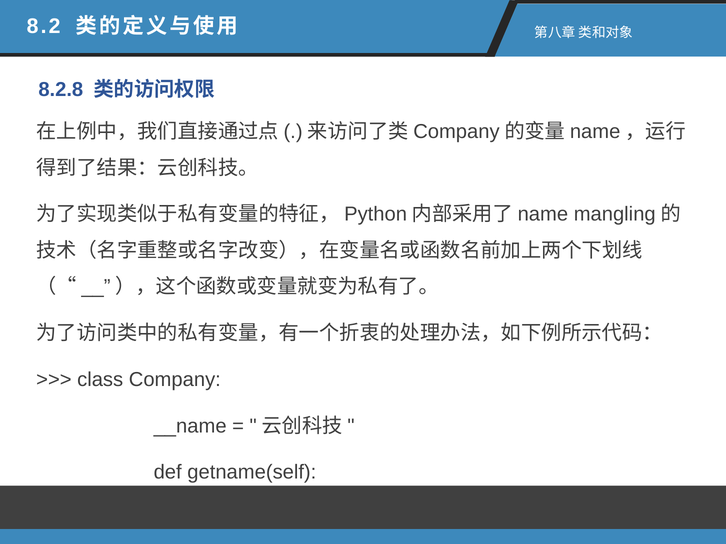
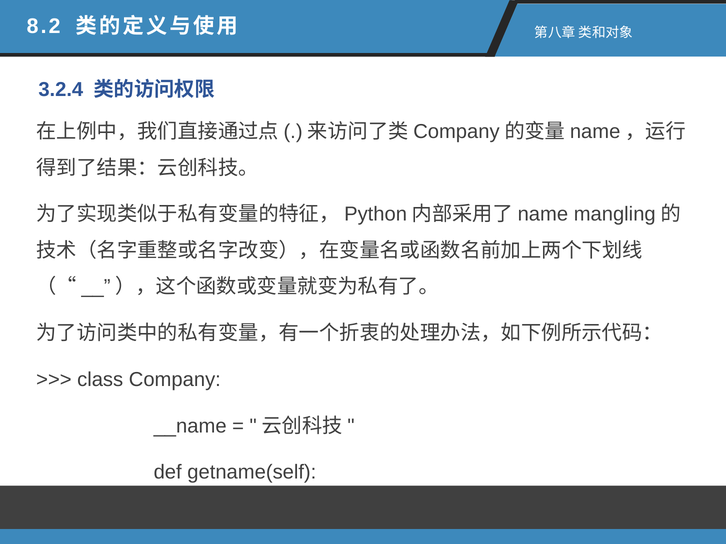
8.2.8: 8.2.8 -> 3.2.4 (61, 90)
